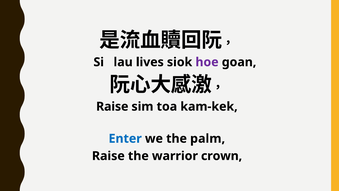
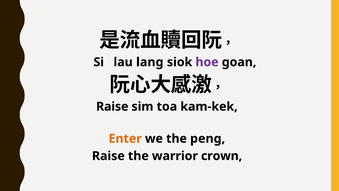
lives: lives -> lang (150, 62)
Enter colour: blue -> orange (125, 138)
palm: palm -> peng (208, 138)
